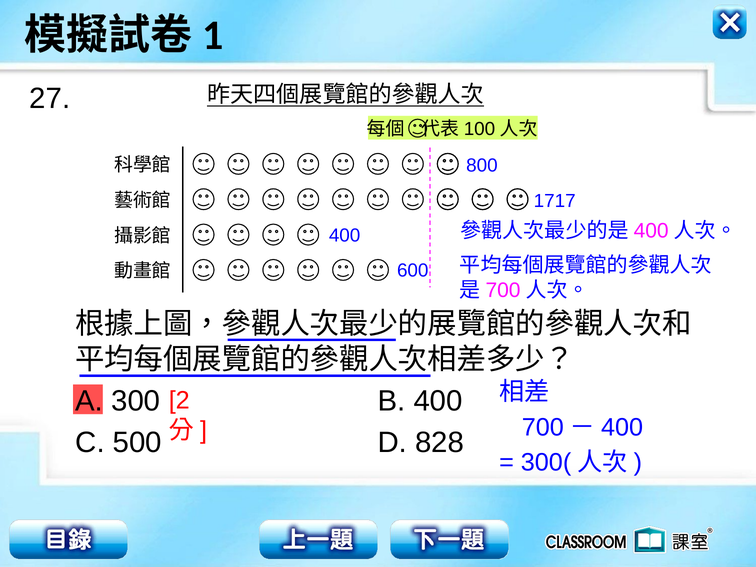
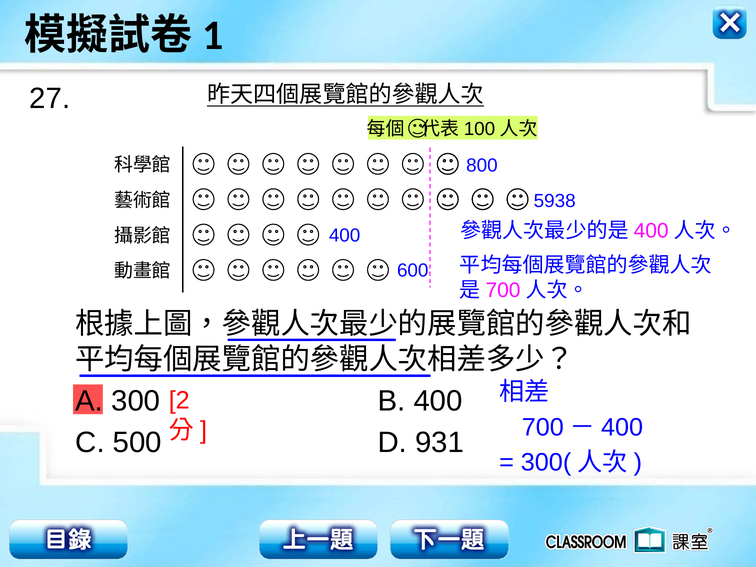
1717: 1717 -> 5938 (555, 201)
828: 828 -> 931 (440, 443)
